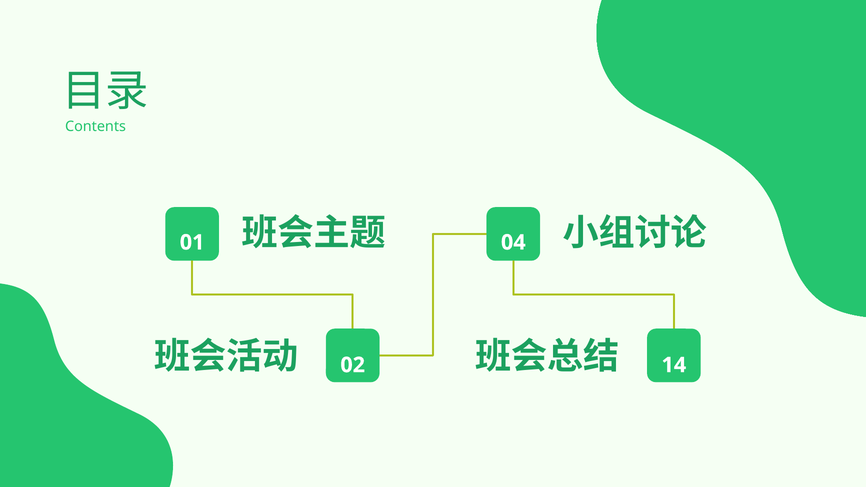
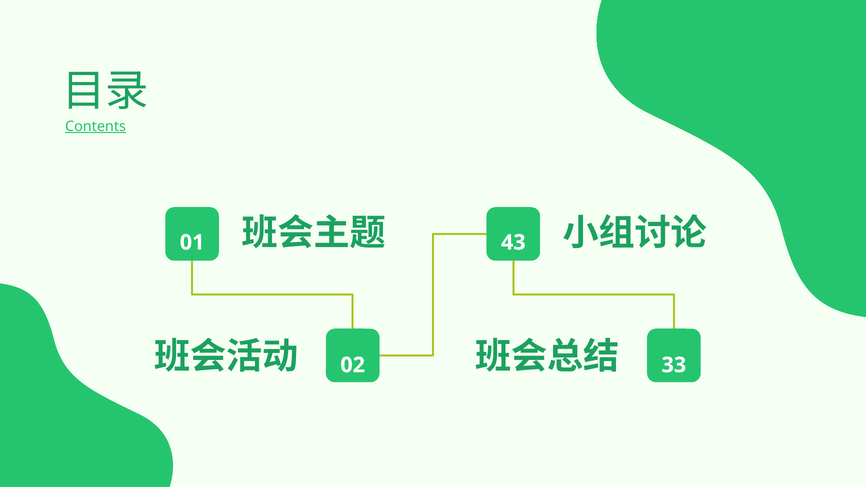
Contents underline: none -> present (96, 126)
04: 04 -> 43 (513, 243)
14: 14 -> 33 (674, 365)
